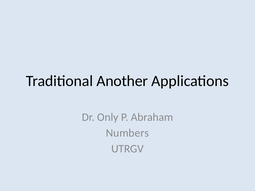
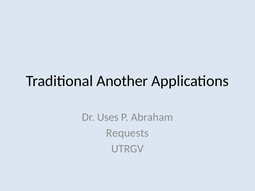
Only: Only -> Uses (108, 117)
Numbers: Numbers -> Requests (127, 133)
